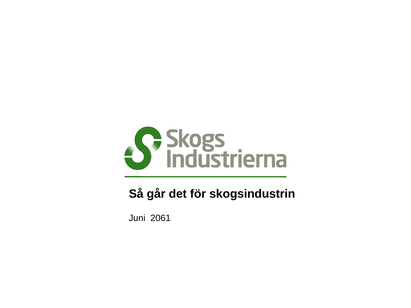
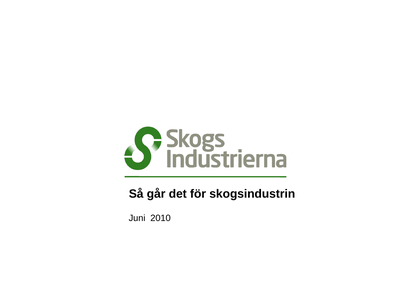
2061: 2061 -> 2010 (161, 218)
